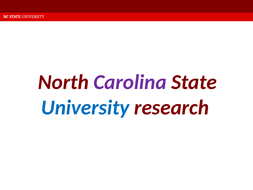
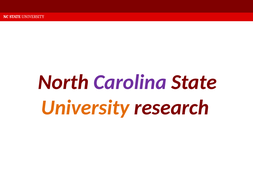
University colour: blue -> orange (85, 107)
